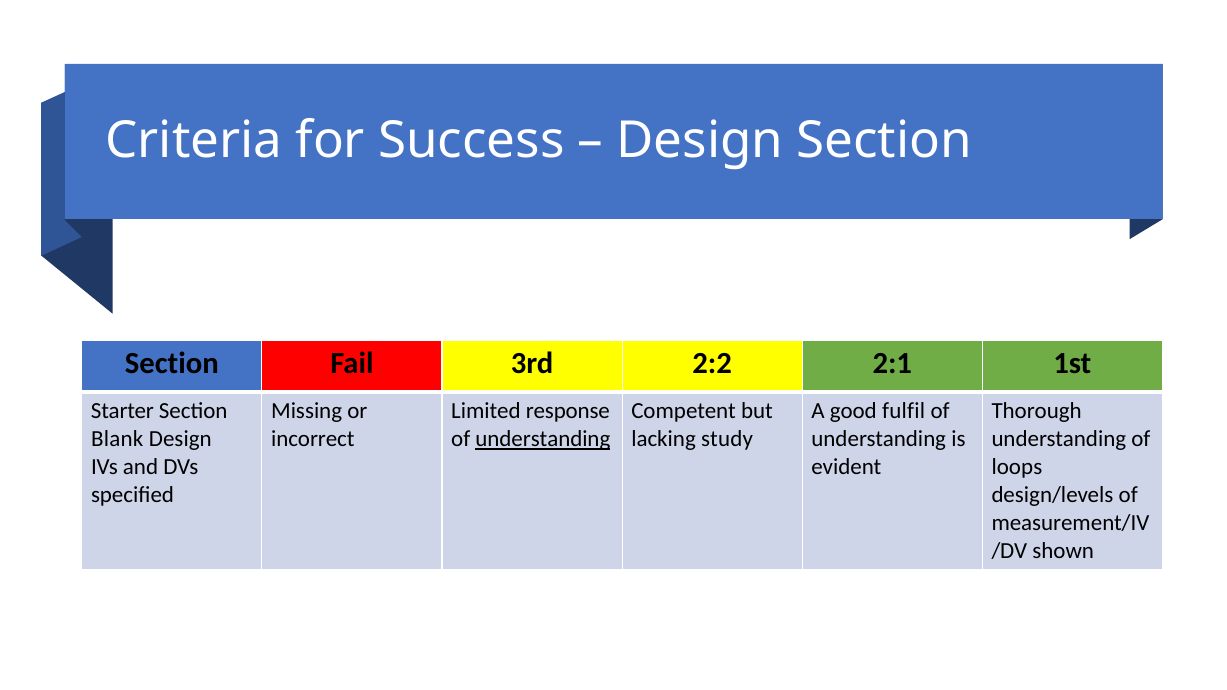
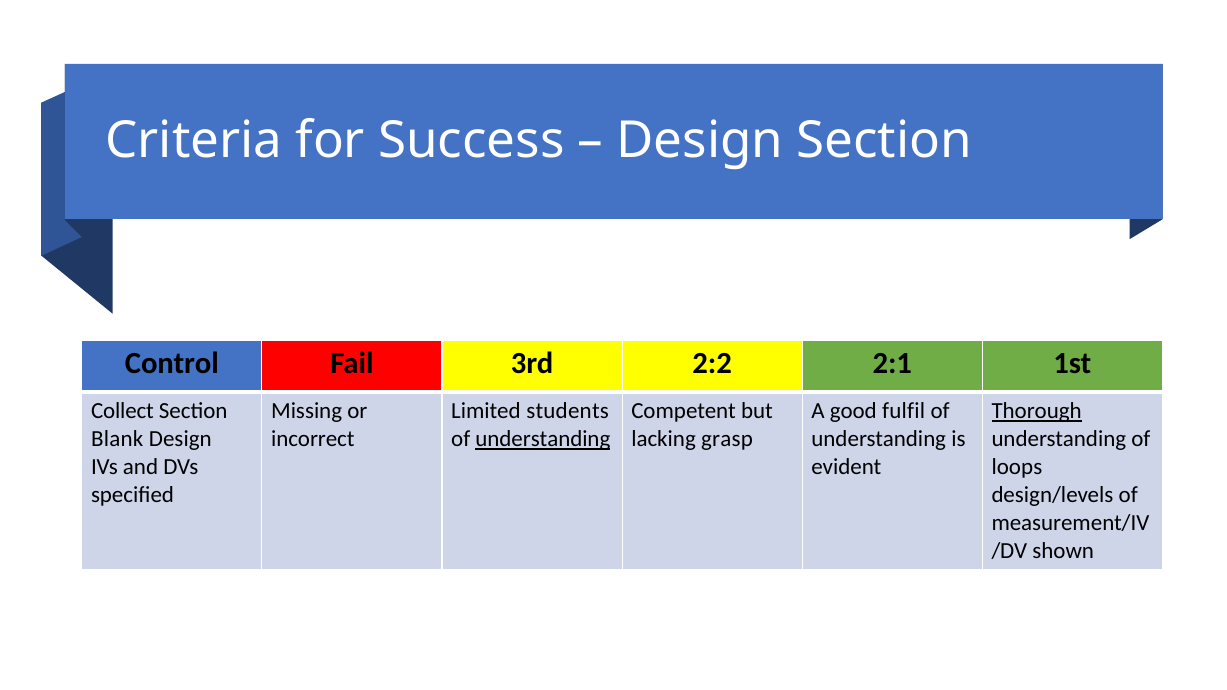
Section: Section -> Control (172, 364)
Starter: Starter -> Collect (122, 411)
response: response -> students (568, 411)
Thorough underline: none -> present (1037, 411)
study: study -> grasp (727, 439)
